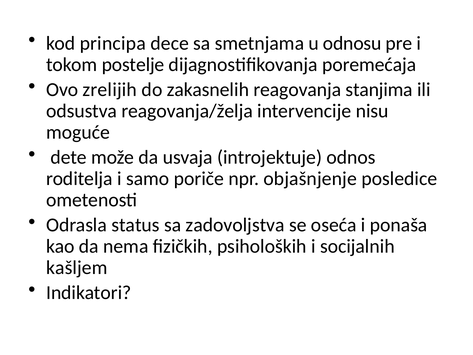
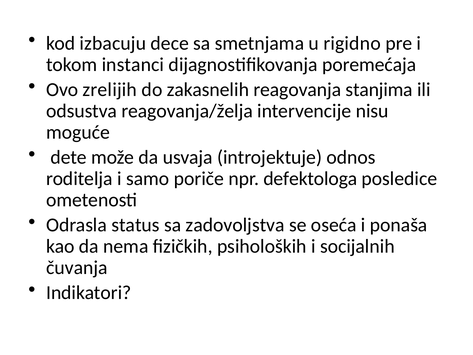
principa: principa -> izbacuju (113, 43)
odnosu: odnosu -> rigidno (352, 43)
postelje: postelje -> instanci (133, 64)
objašnjenje: objašnjenje -> defektologa (310, 178)
kašljem: kašljem -> čuvanja (77, 267)
